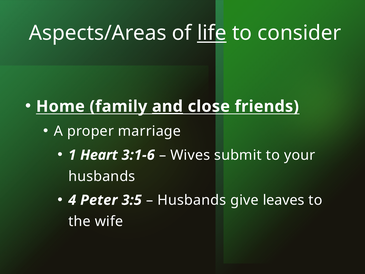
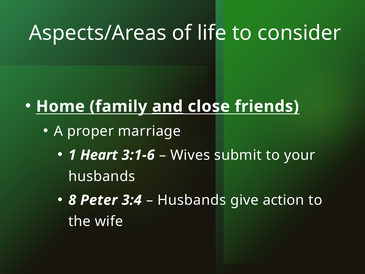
life underline: present -> none (212, 33)
4: 4 -> 8 (72, 200)
3:5: 3:5 -> 3:4 (132, 200)
leaves: leaves -> action (283, 200)
